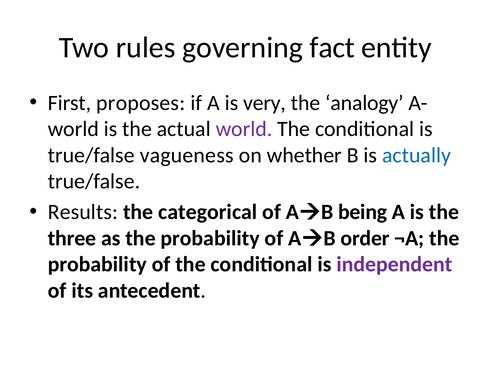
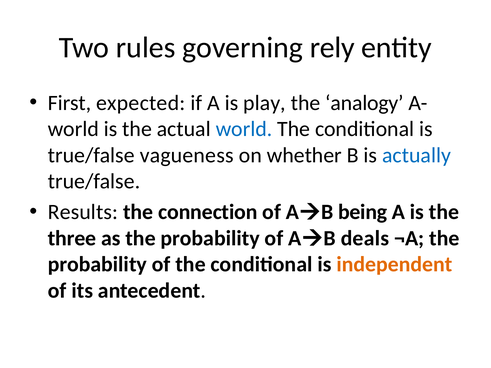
fact: fact -> rely (332, 48)
proposes: proposes -> expected (141, 103)
very: very -> play (264, 103)
world colour: purple -> blue (244, 129)
categorical: categorical -> connection (208, 212)
order: order -> deals (365, 238)
independent colour: purple -> orange (394, 265)
